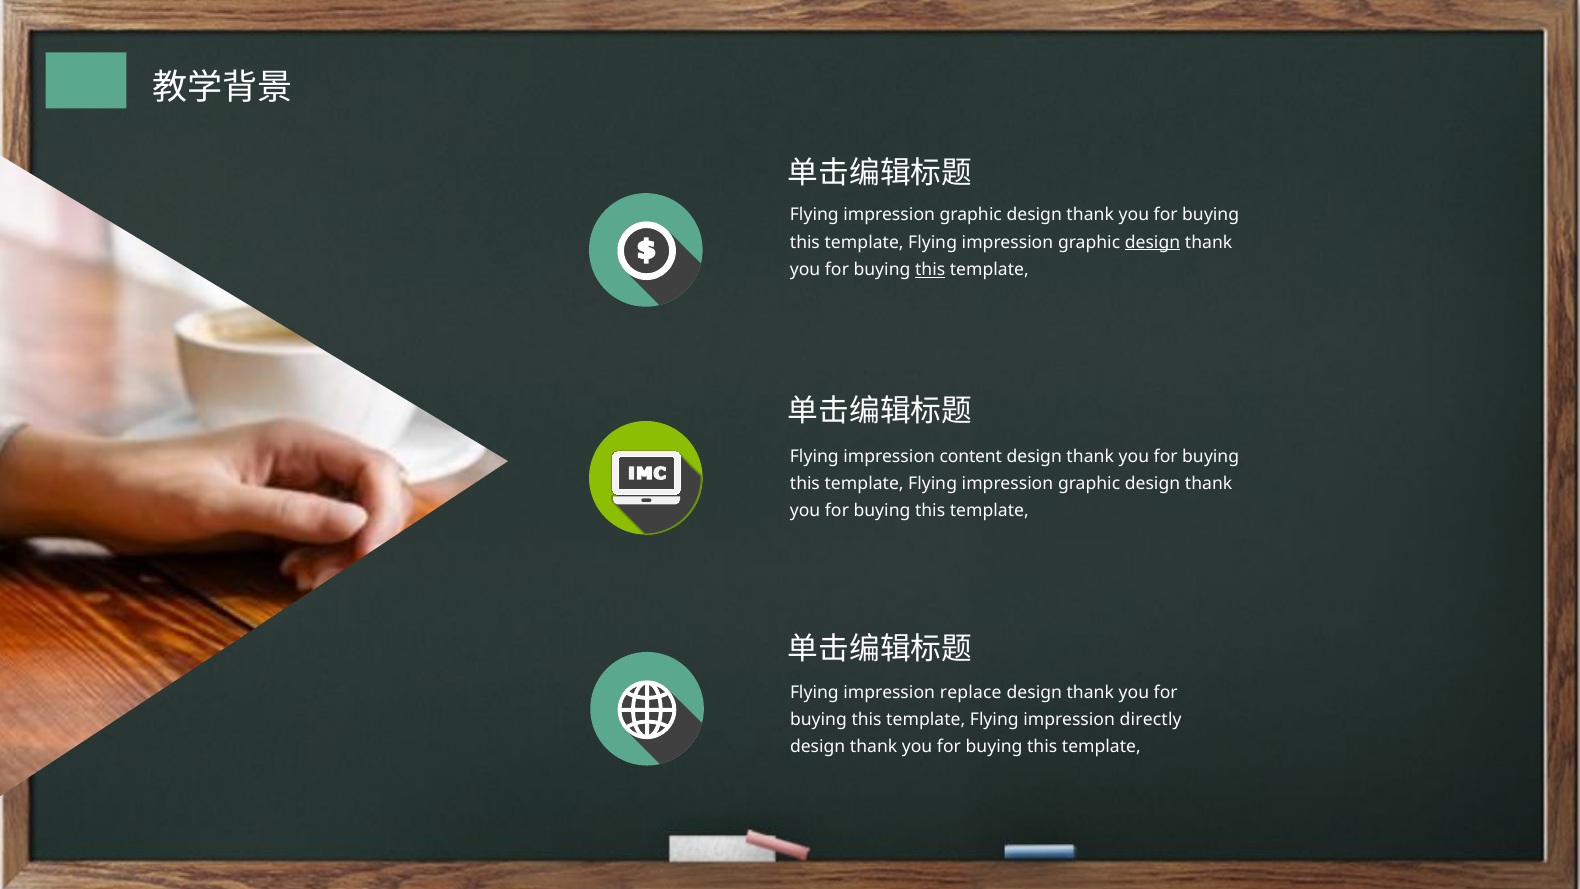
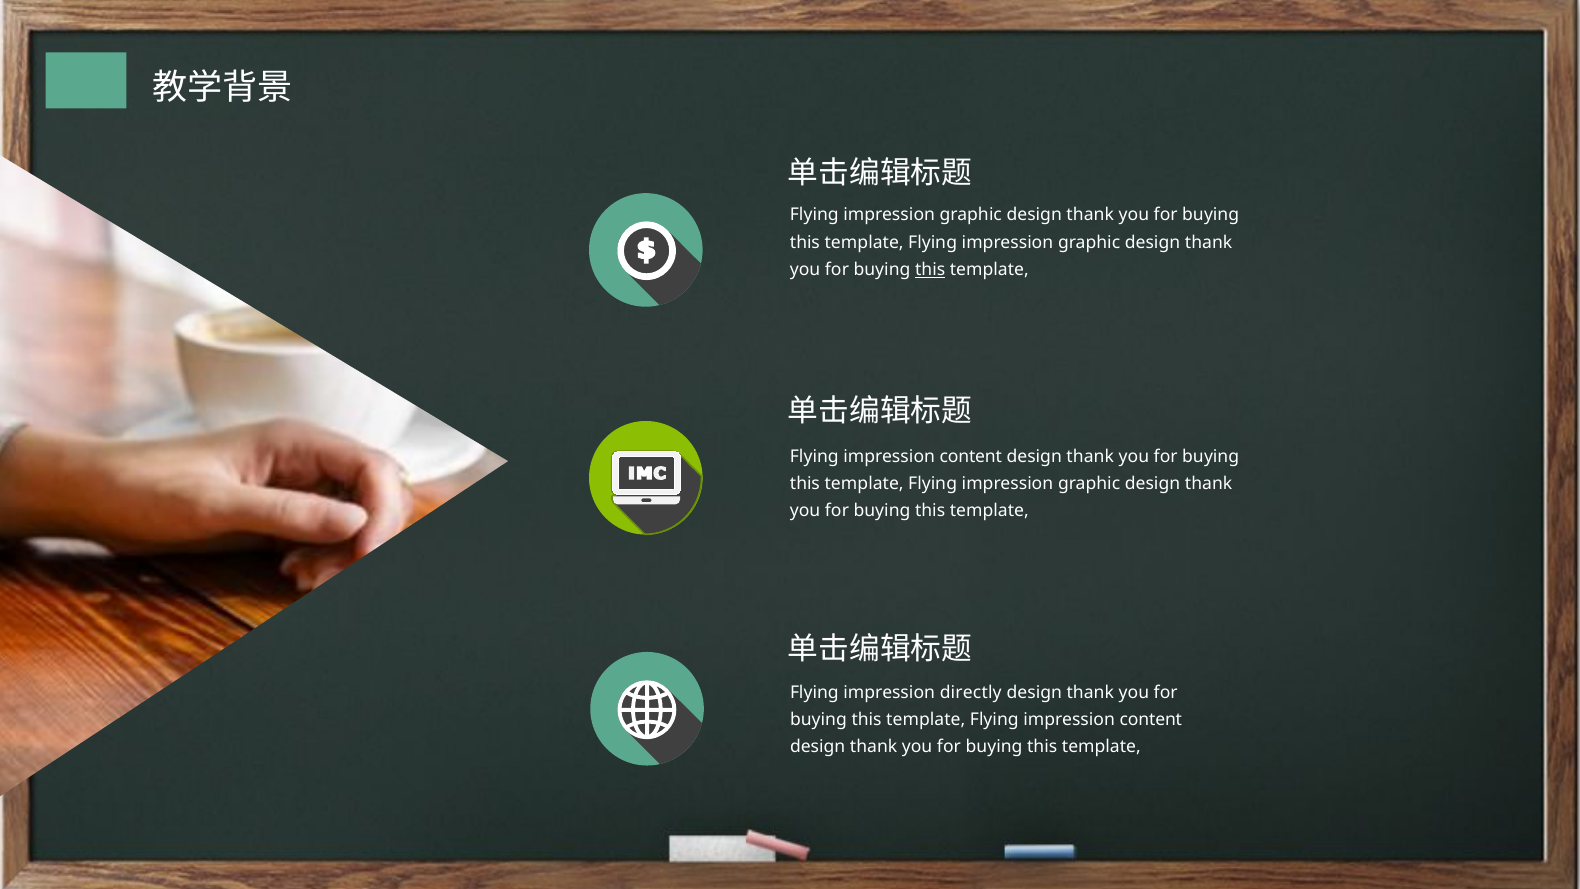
design underline: present -> none (1153, 242)
replace: replace -> directly (971, 692)
directly: directly -> content (1151, 720)
